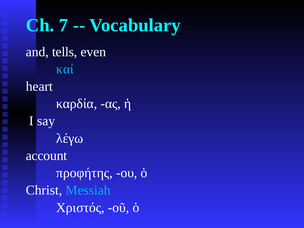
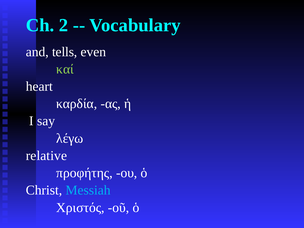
7: 7 -> 2 (64, 25)
καί colour: light blue -> light green (65, 69)
account: account -> relative (46, 156)
